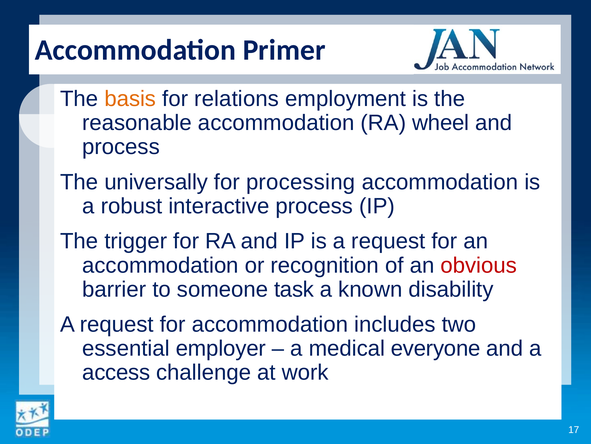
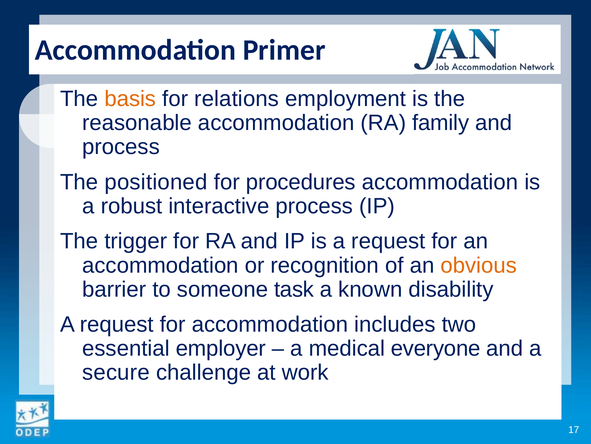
wheel: wheel -> family (441, 122)
universally: universally -> positioned (156, 182)
processing: processing -> procedures (301, 182)
obvious colour: red -> orange (479, 265)
access: access -> secure (116, 372)
